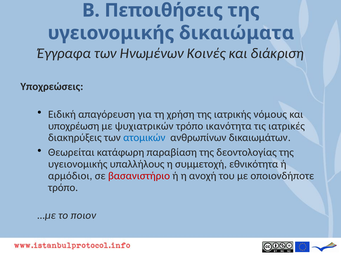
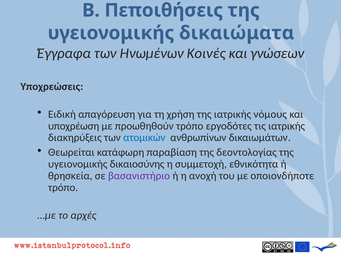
διάκριση: διάκριση -> γνώσεων (277, 54)
ψυχιατρικών: ψυχιατρικών -> προωθηθούν (144, 126)
ικανότητα: ικανότητα -> εργοδότες (229, 126)
τις ιατρικές: ιατρικές -> ιατρικής (287, 126)
υπαλλήλους: υπαλλήλους -> δικαιοσύνης (137, 165)
αρμόδιοι: αρμόδιοι -> θρησκεία (70, 176)
βασανιστήριο colour: red -> purple (139, 176)
ποιον: ποιον -> αρχές (83, 216)
